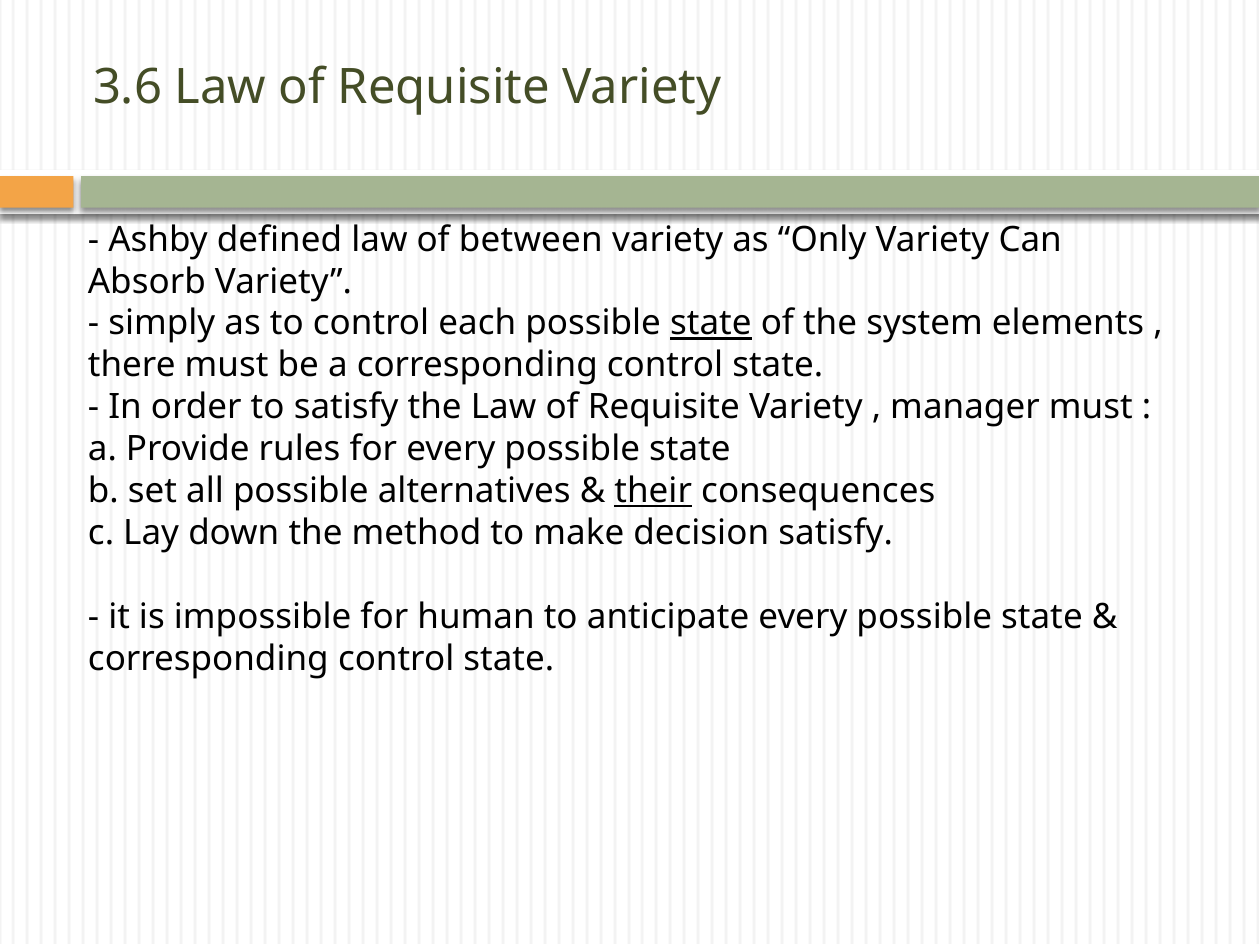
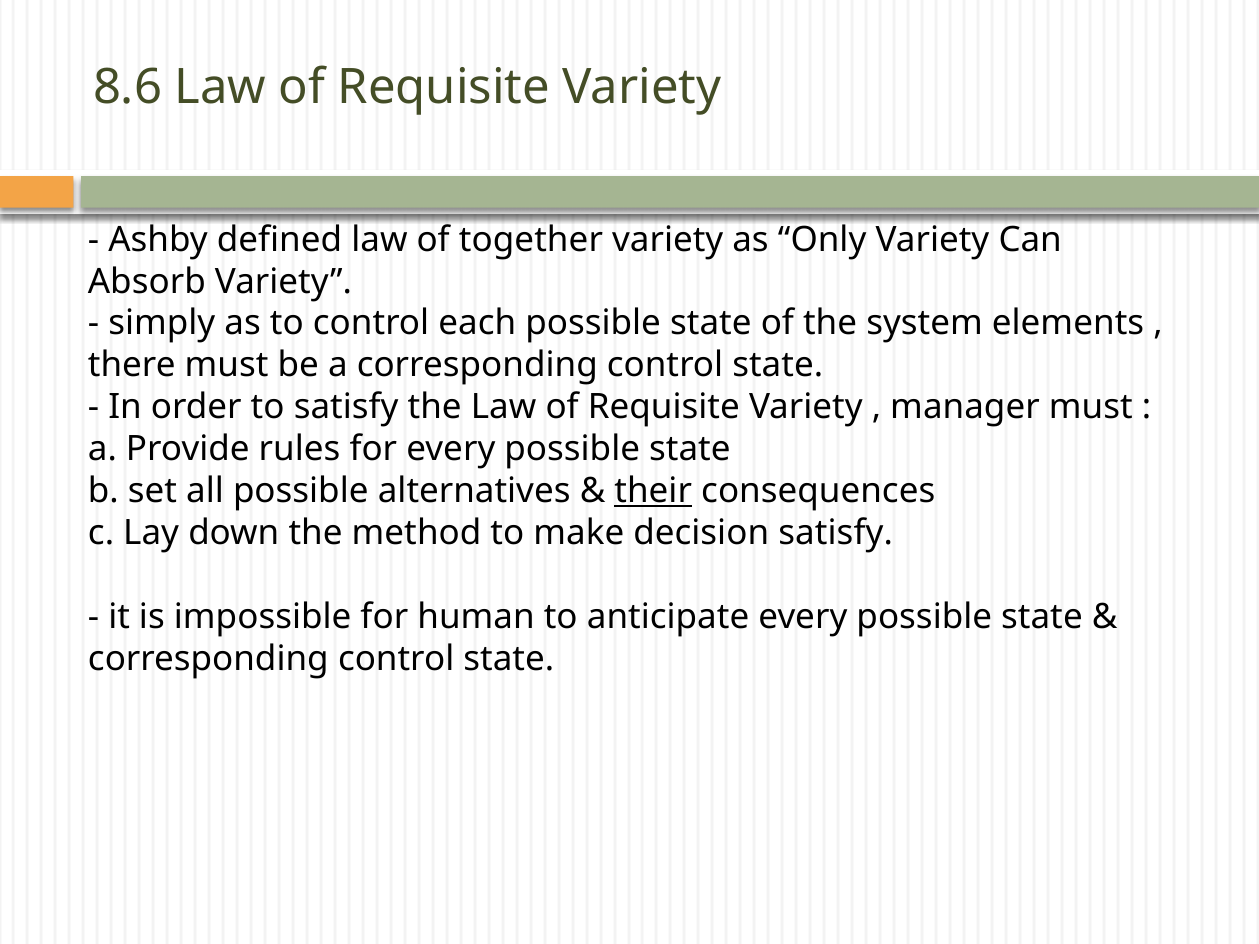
3.6: 3.6 -> 8.6 (128, 87)
between: between -> together (531, 240)
state underline: present -> none (711, 324)
